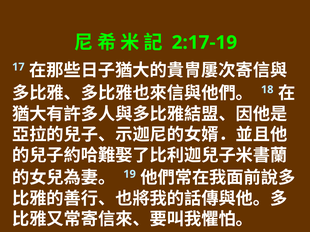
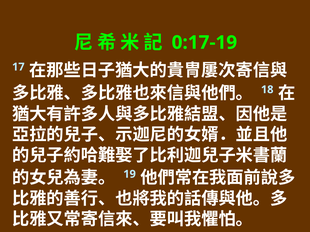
2:17-19: 2:17-19 -> 0:17-19 (204, 43)
